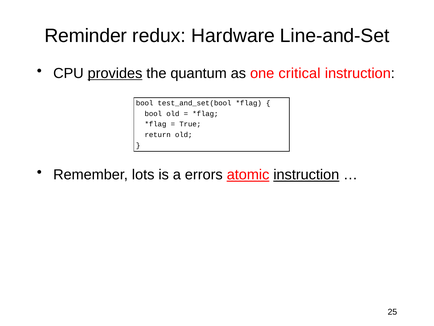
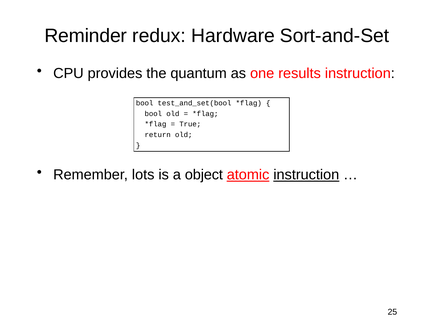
Line-and-Set: Line-and-Set -> Sort-and-Set (335, 36)
provides underline: present -> none (115, 73)
critical: critical -> results (300, 73)
errors: errors -> object (204, 175)
